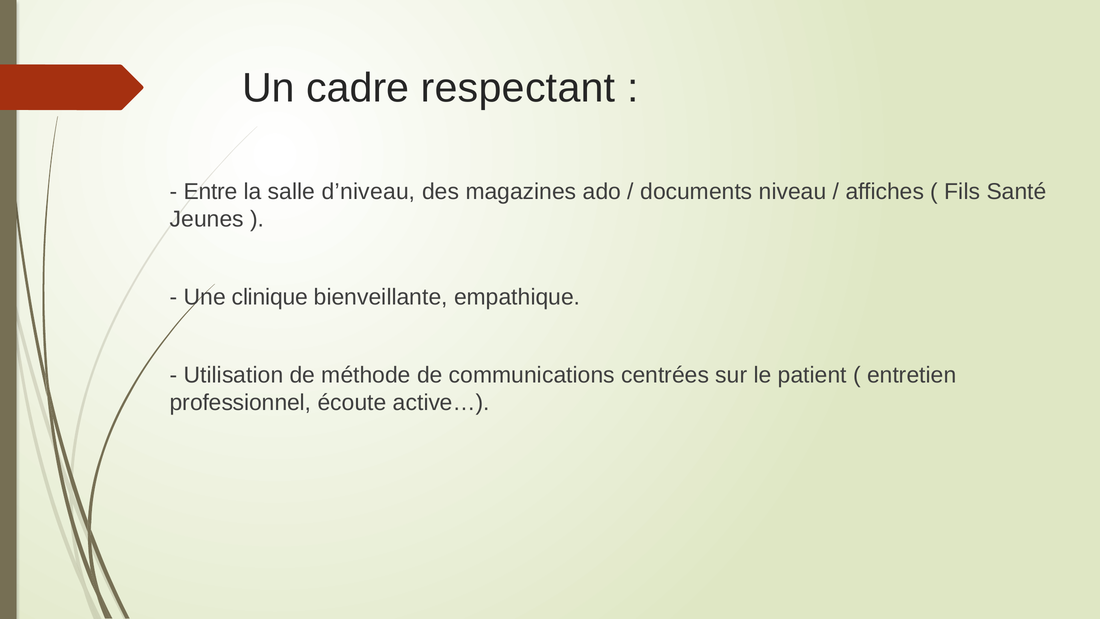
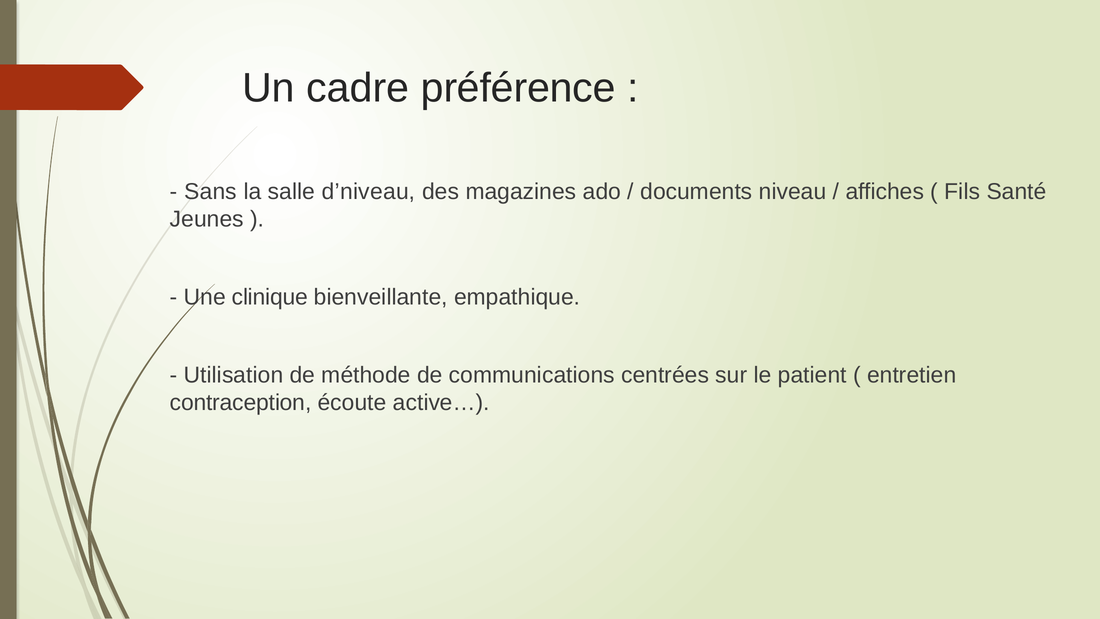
respectant: respectant -> préférence (518, 88)
Entre: Entre -> Sans (210, 191)
professionnel: professionnel -> contraception (241, 403)
